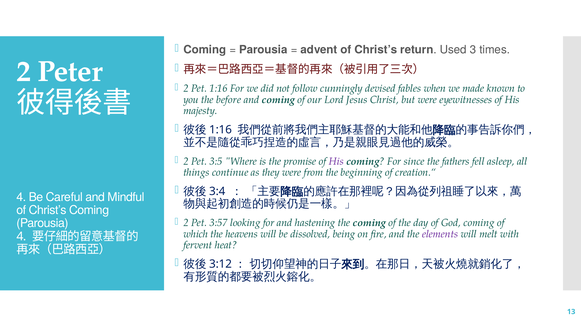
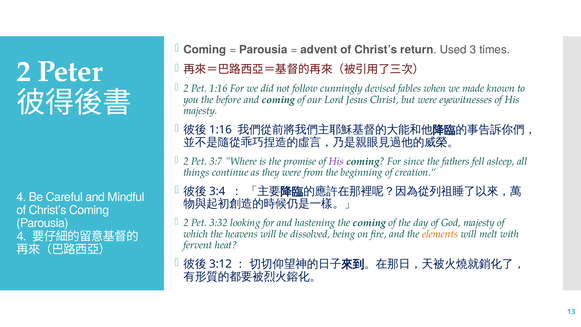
3:5: 3:5 -> 3:7 (216, 161)
3:57: 3:57 -> 3:32 (219, 223)
God coming: coming -> majesty (479, 223)
elements colour: purple -> orange (440, 234)
